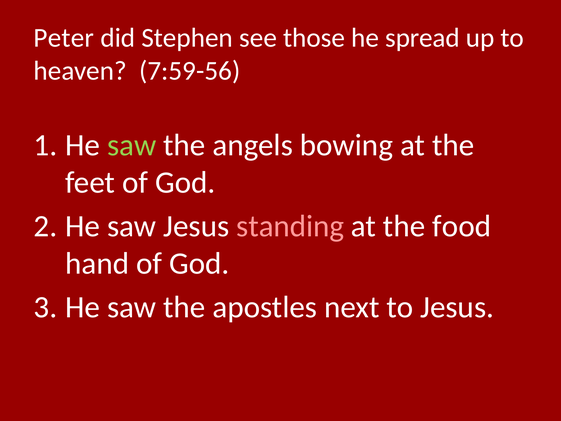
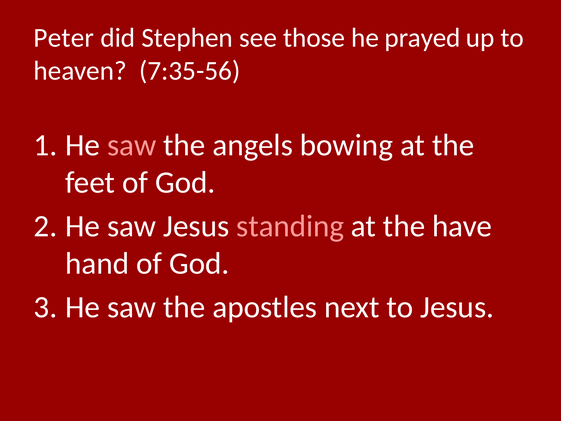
spread: spread -> prayed (423, 38)
7:59-56: 7:59-56 -> 7:35-56 (190, 71)
saw colour: light green -> pink (132, 145)
food: food -> have (462, 226)
